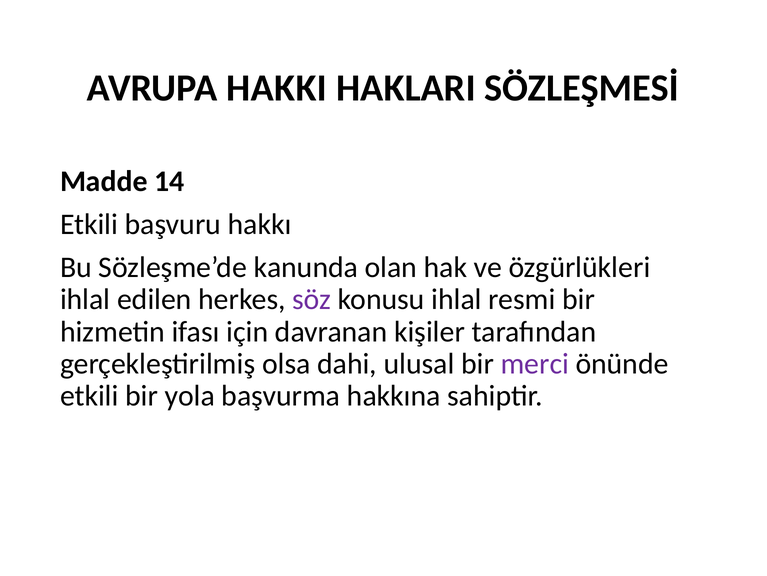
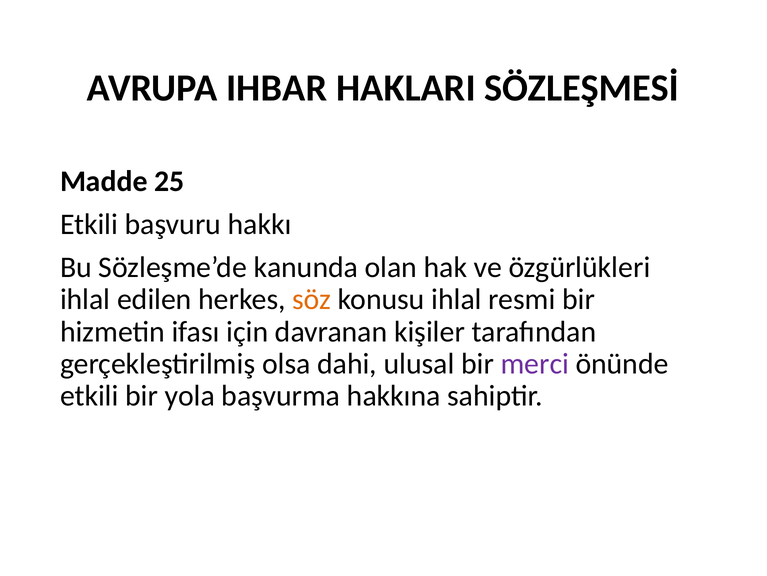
HAKKI: HAKKI -> IHBAR (277, 88)
14: 14 -> 25 (169, 181)
söz colour: purple -> orange (312, 299)
